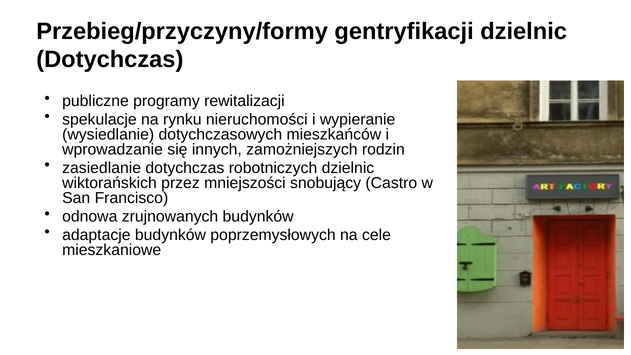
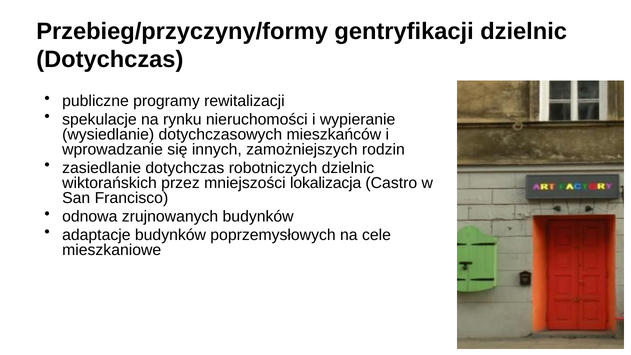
snobujący: snobujący -> lokalizacja (326, 183)
